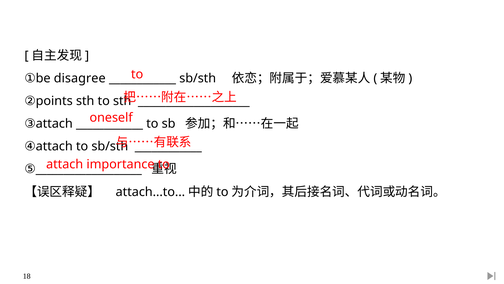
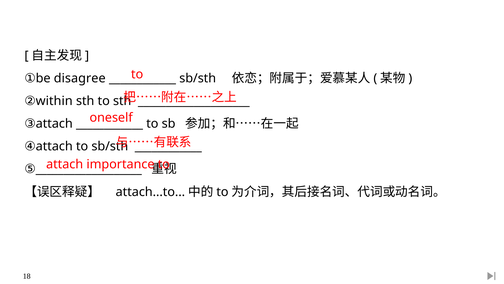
points: points -> within (54, 101)
